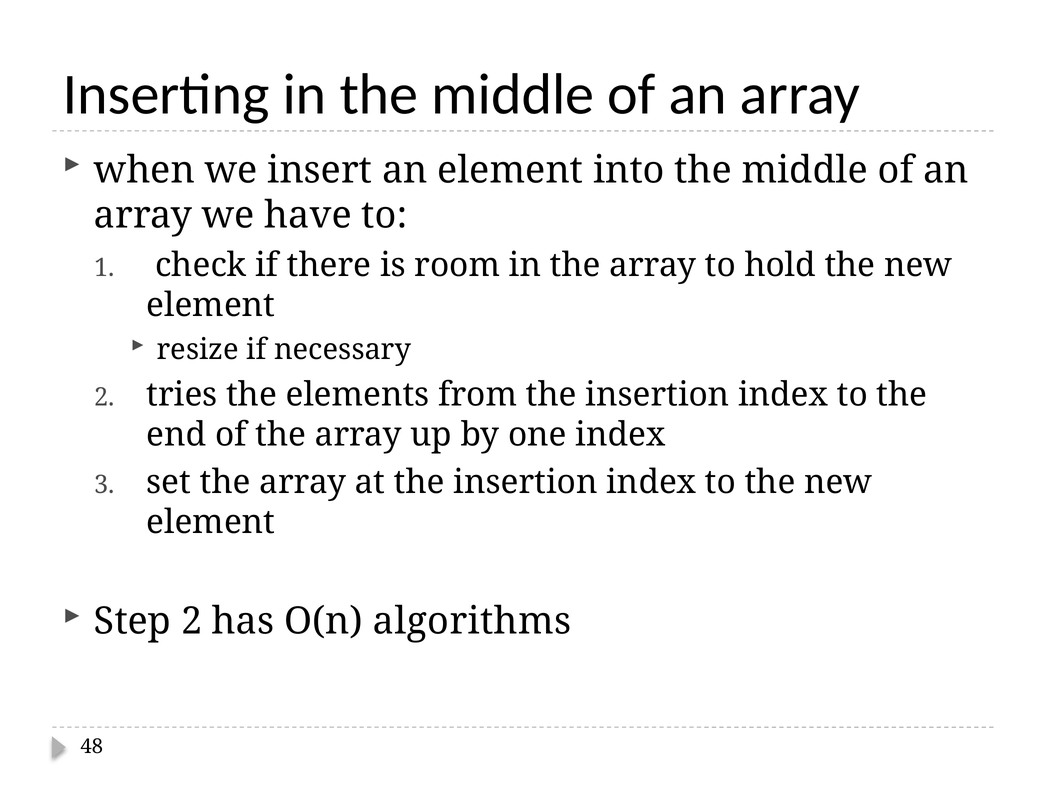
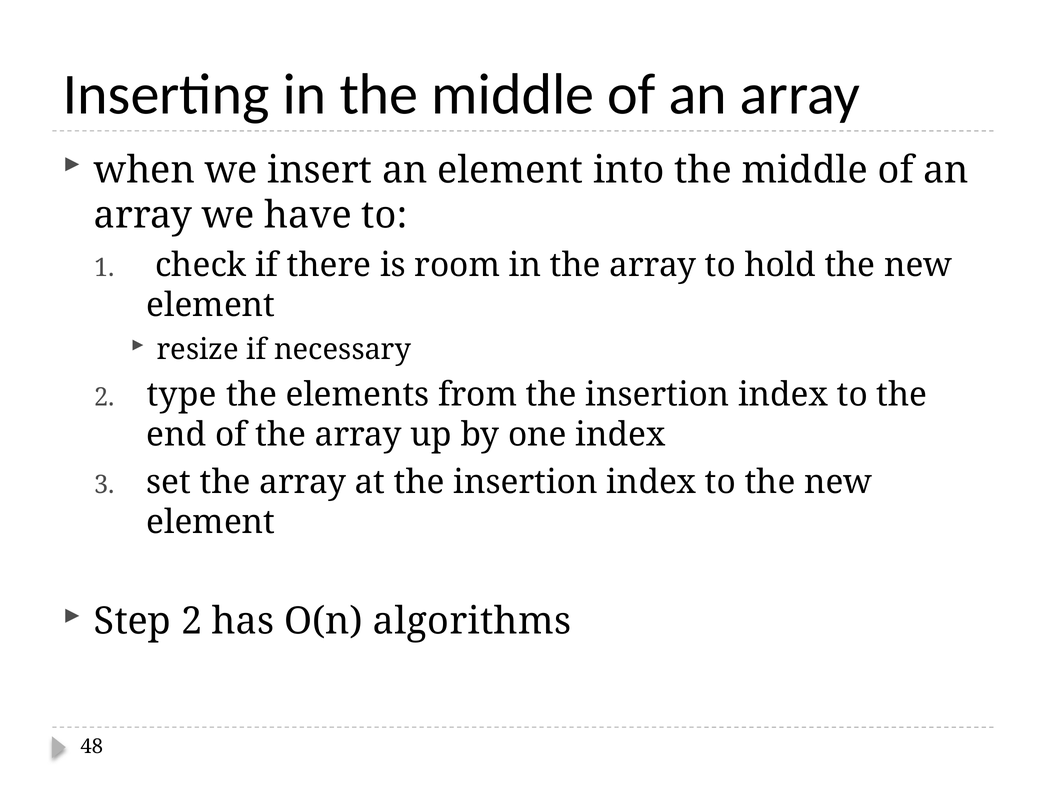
tries: tries -> type (182, 394)
